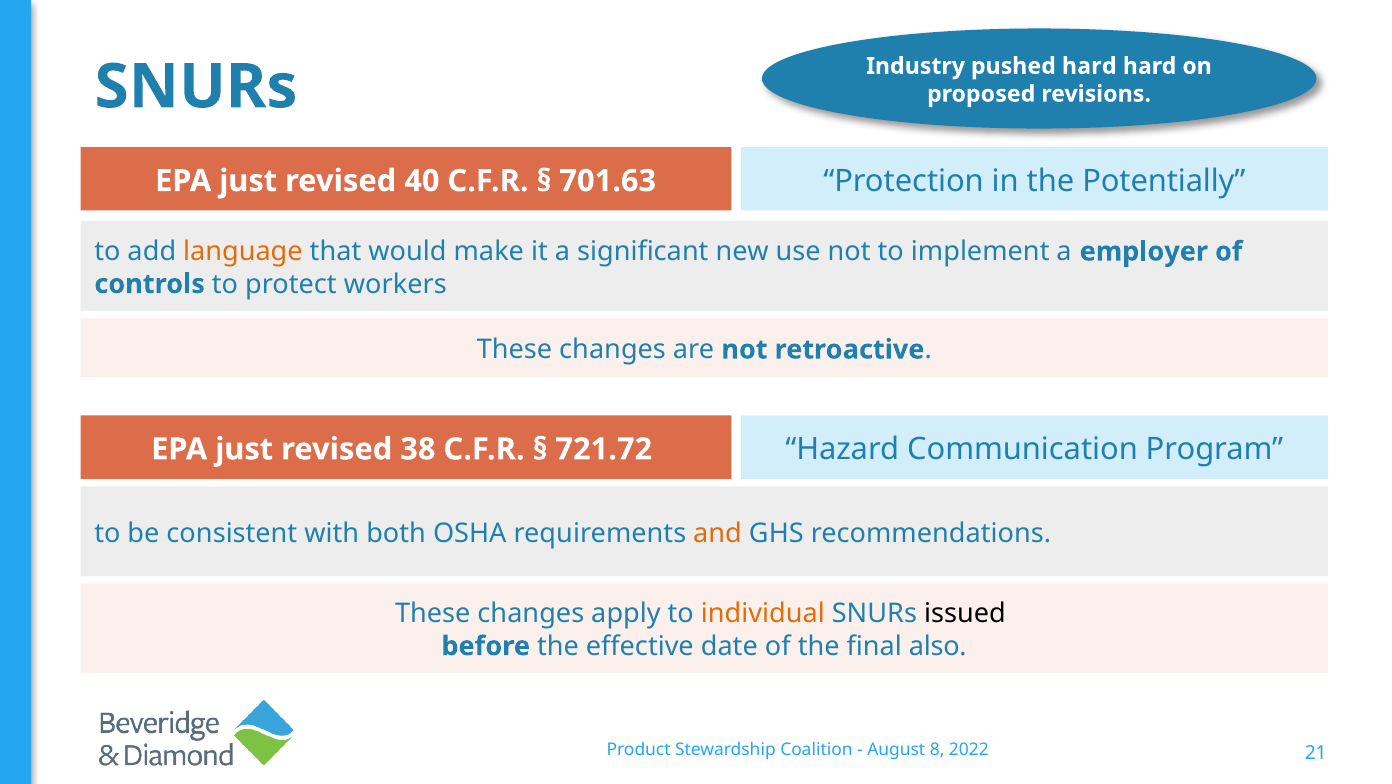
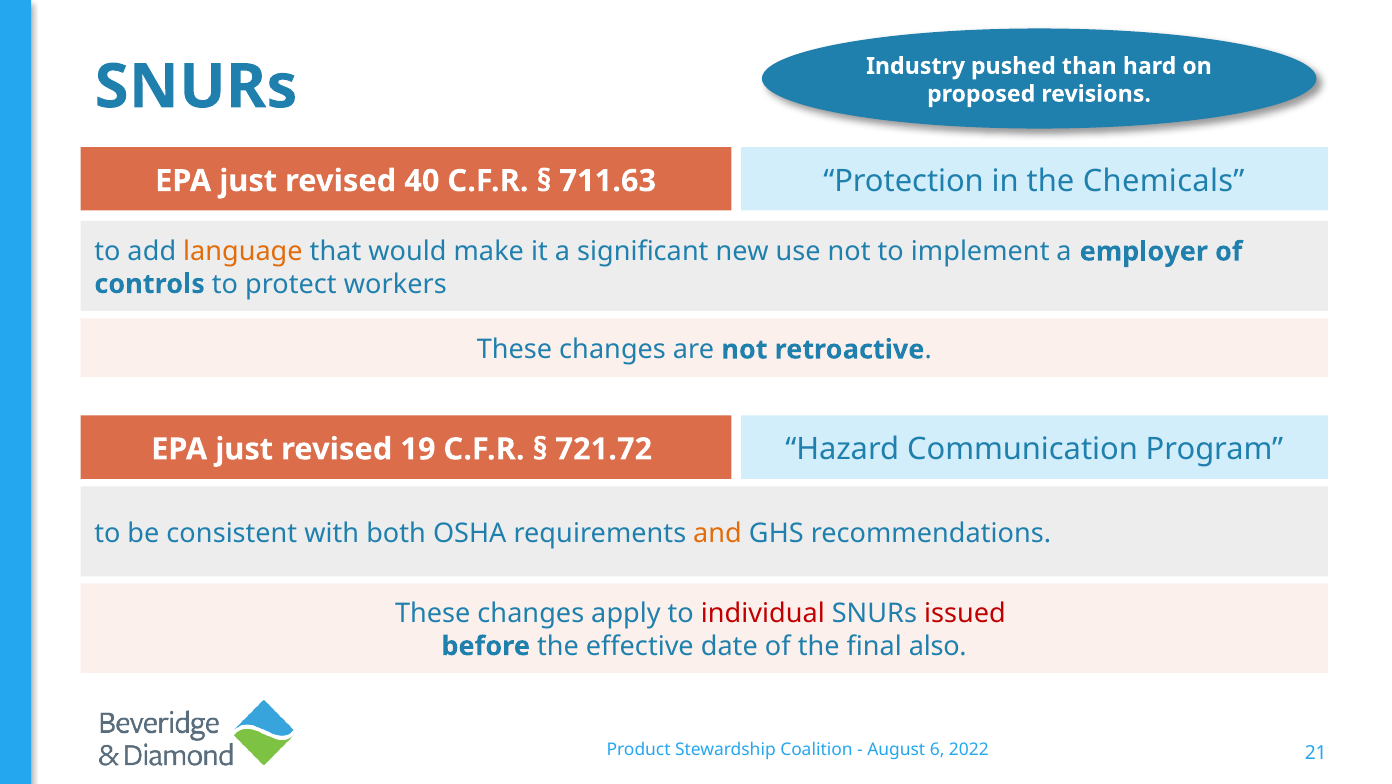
pushed hard: hard -> than (1089, 66)
701.63: 701.63 -> 711.63 (608, 181)
Potentially: Potentially -> Chemicals (1164, 181)
38: 38 -> 19 (418, 449)
individual colour: orange -> red (763, 614)
issued colour: black -> red (965, 614)
8: 8 -> 6 (937, 749)
